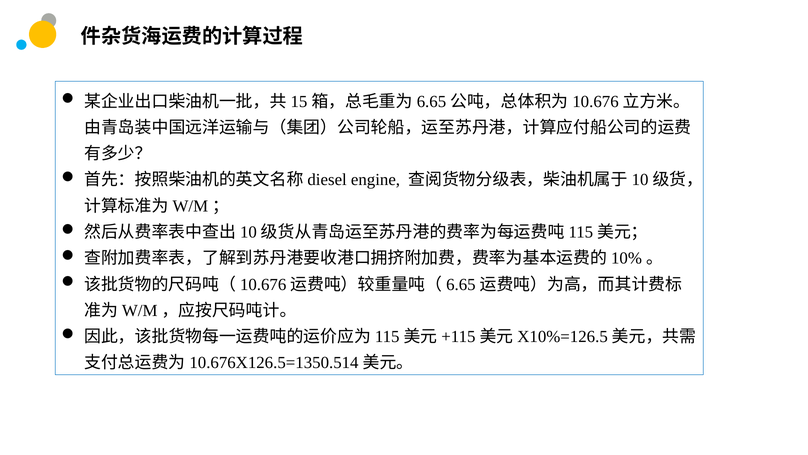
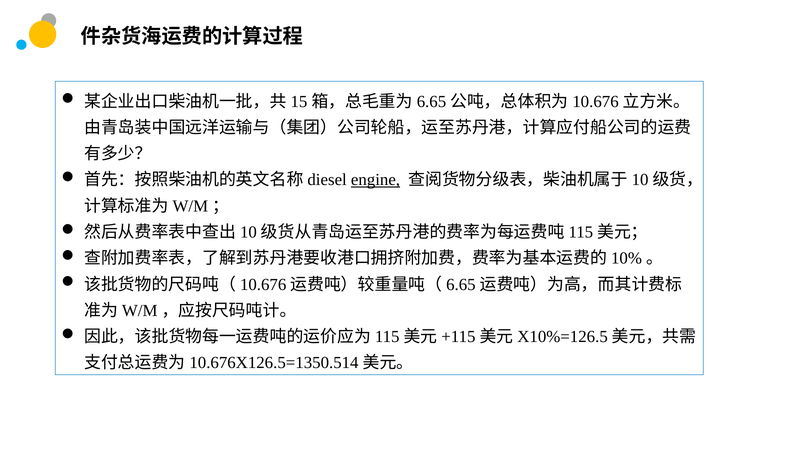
engine underline: none -> present (376, 180)
